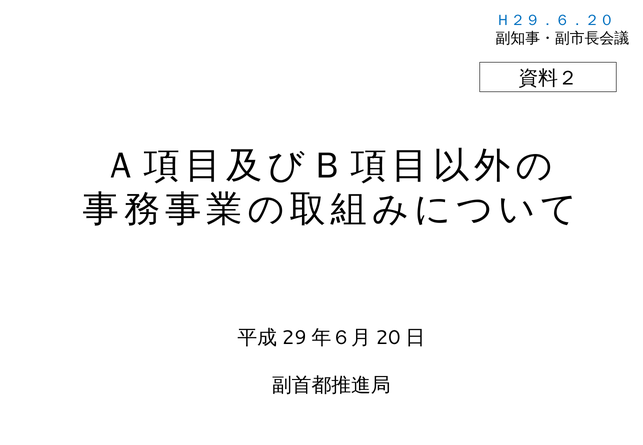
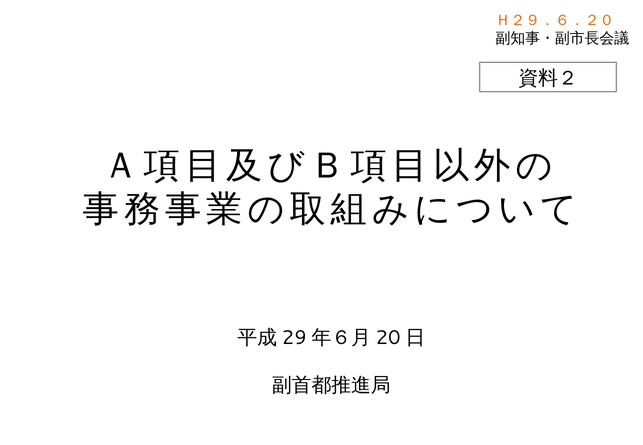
Ｈ２９．６．２０ colour: blue -> orange (555, 20)
